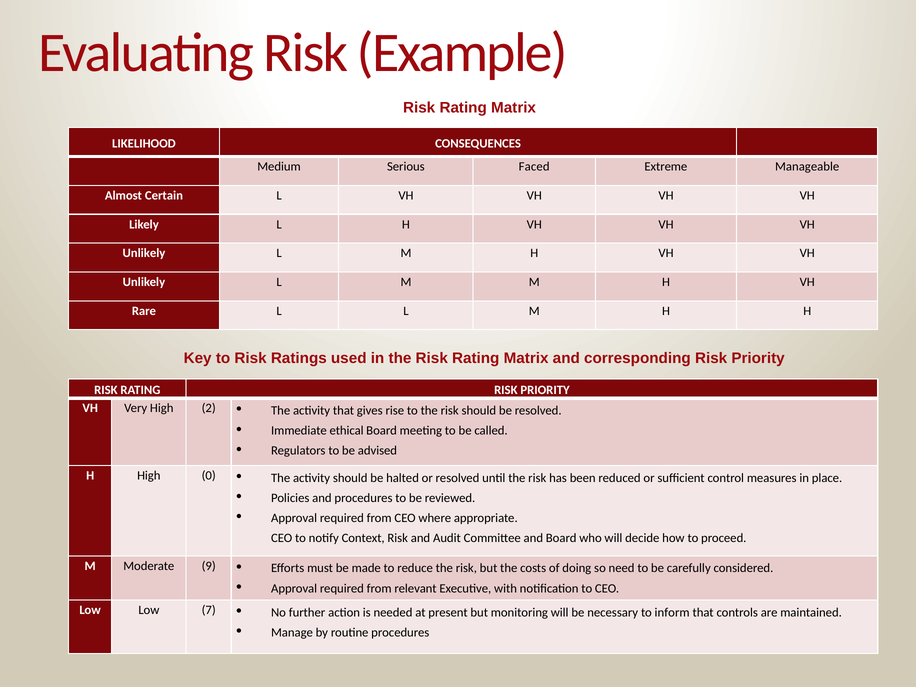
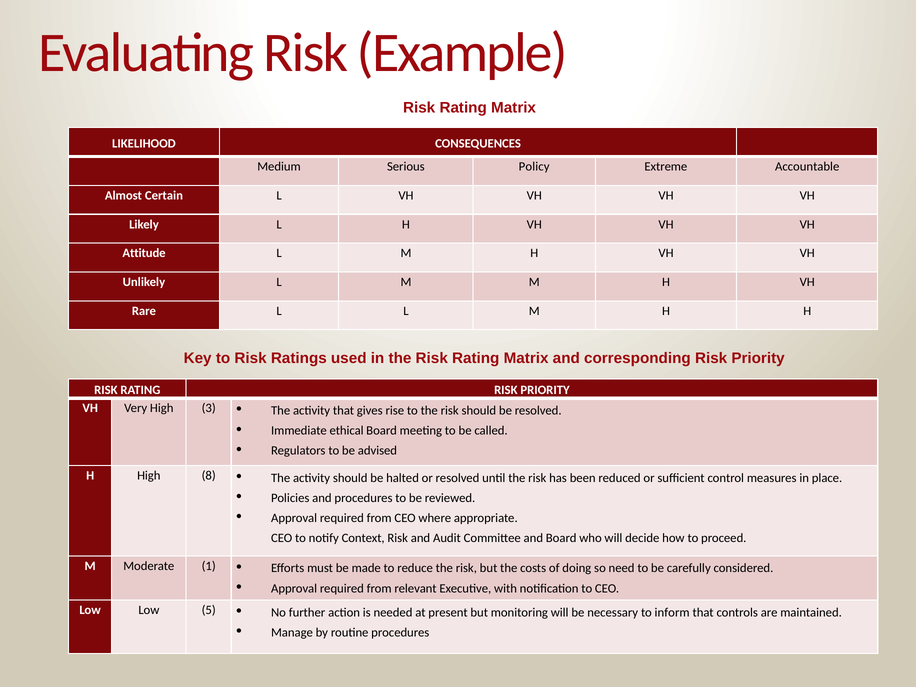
Faced: Faced -> Policy (534, 167)
Manageable: Manageable -> Accountable (807, 167)
Unlikely: Unlikely -> Attitude (144, 253)
2: 2 -> 3 (209, 408)
0: 0 -> 8 (209, 476)
9: 9 -> 1 (209, 566)
7: 7 -> 5 (209, 610)
